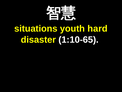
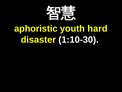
situations: situations -> aphoristic (36, 28)
1:10-65: 1:10-65 -> 1:10-30 (79, 39)
